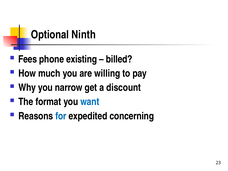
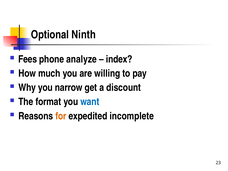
existing: existing -> analyze (81, 59)
billed: billed -> index (119, 59)
for colour: blue -> orange (61, 116)
concerning: concerning -> incomplete (132, 116)
